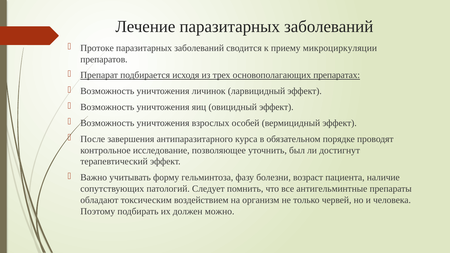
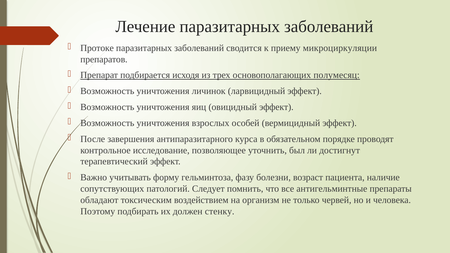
препаратах: препаратах -> полумесяц (337, 75)
можно: можно -> стенку (220, 211)
